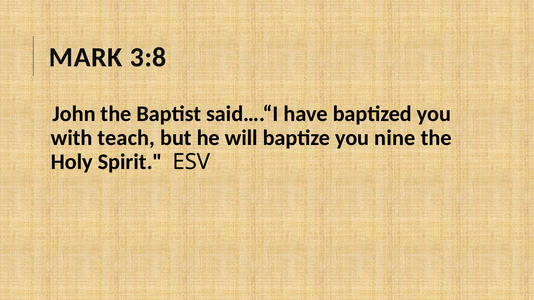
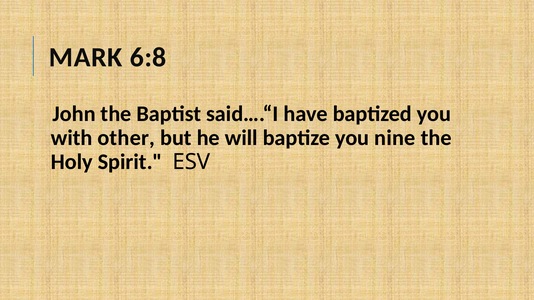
3:8: 3:8 -> 6:8 (148, 57)
teach: teach -> other (126, 138)
